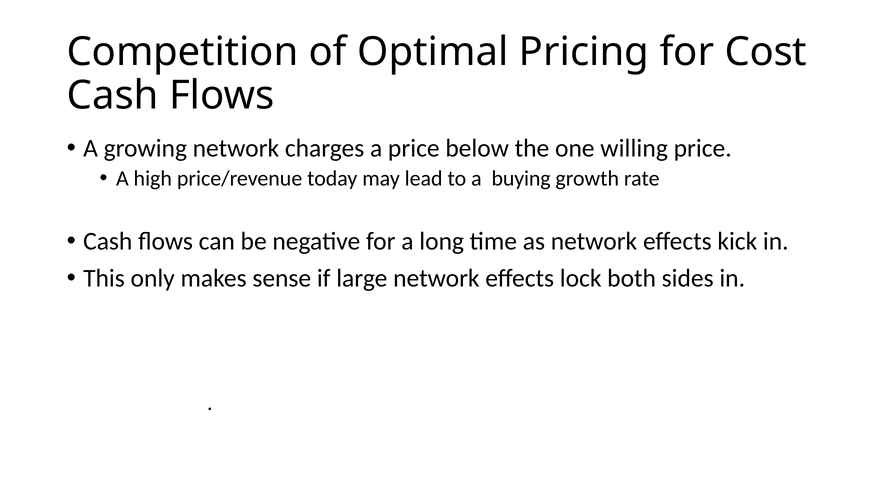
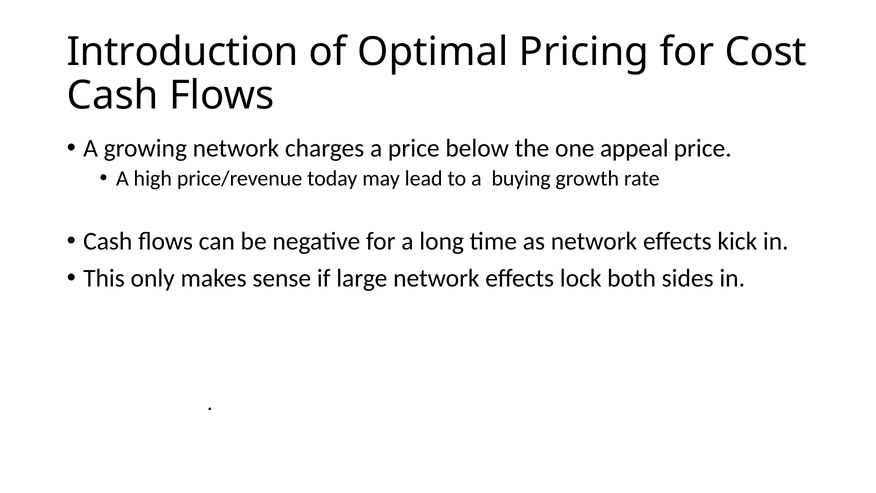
Competition: Competition -> Introduction (183, 52)
willing: willing -> appeal (634, 148)
